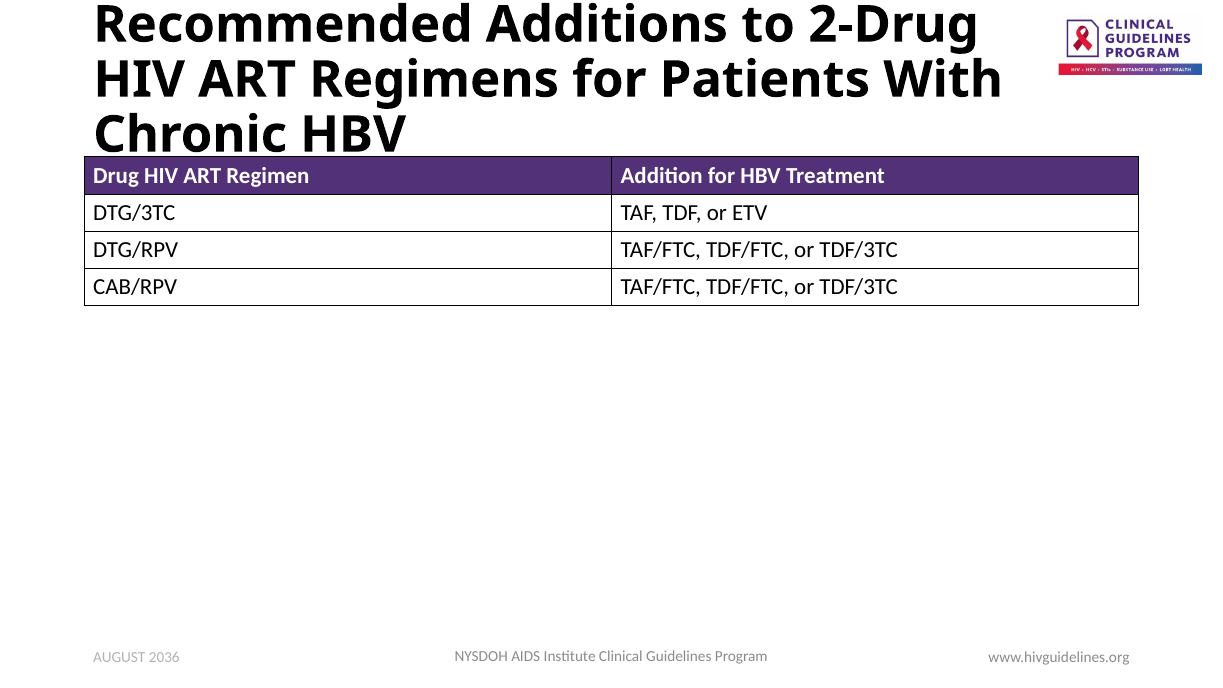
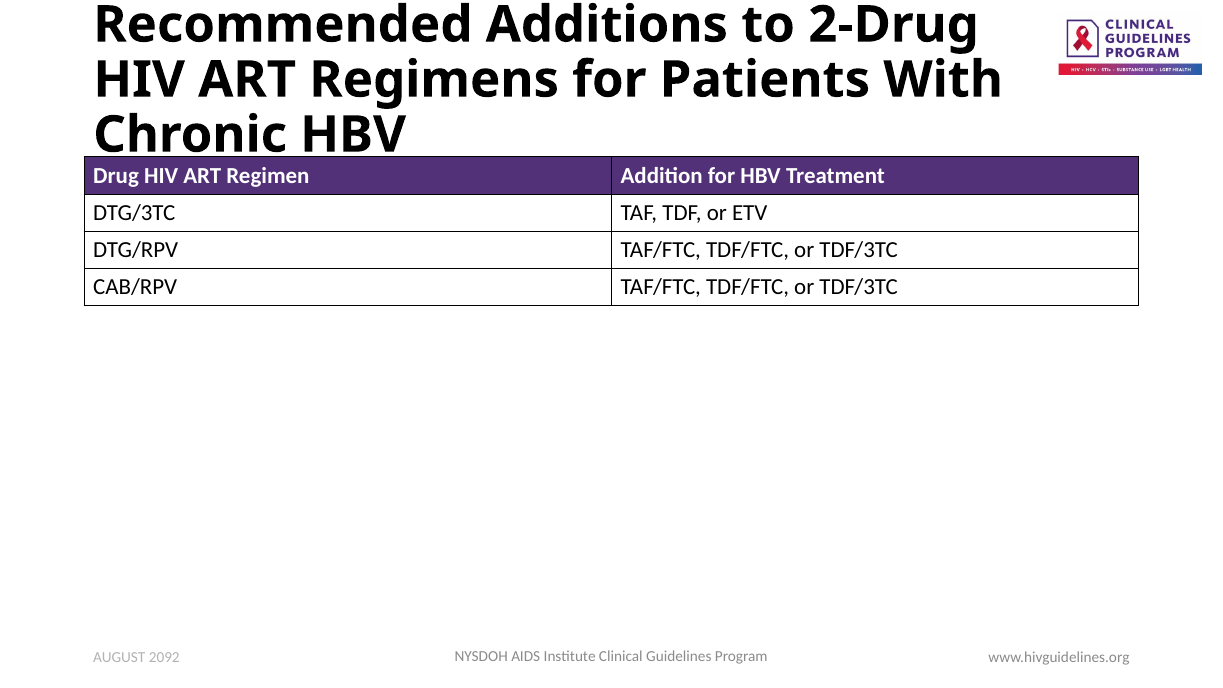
2036: 2036 -> 2092 (164, 657)
